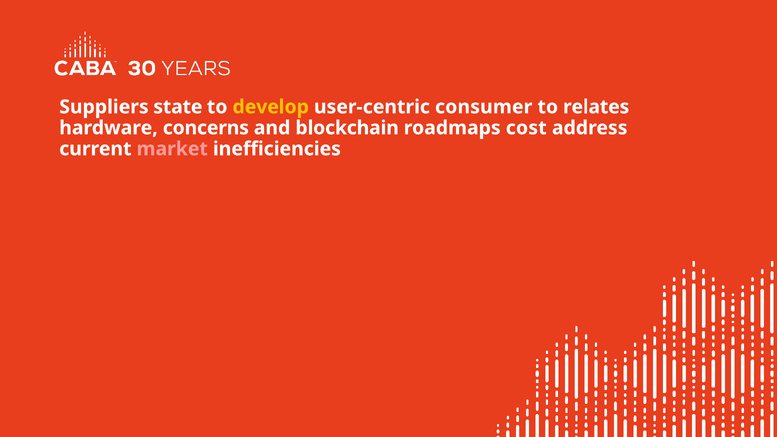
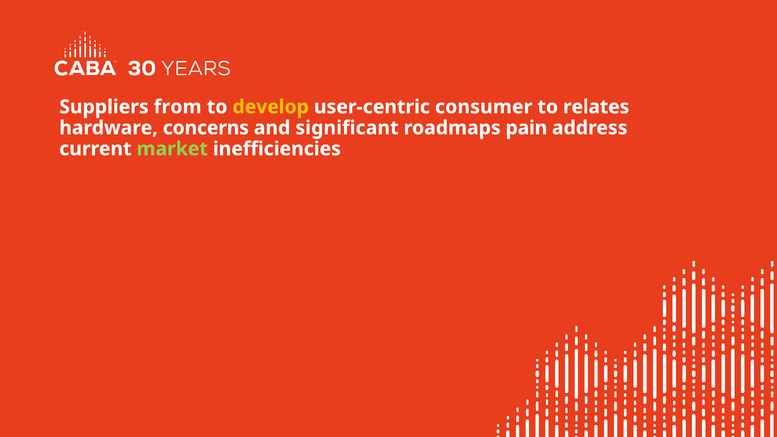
state: state -> from (178, 107)
blockchain: blockchain -> significant (347, 128)
cost: cost -> pain (526, 128)
market colour: pink -> light green (172, 149)
